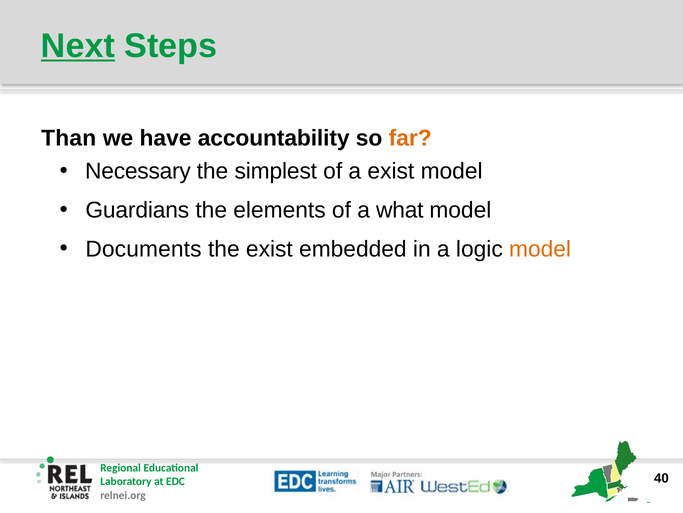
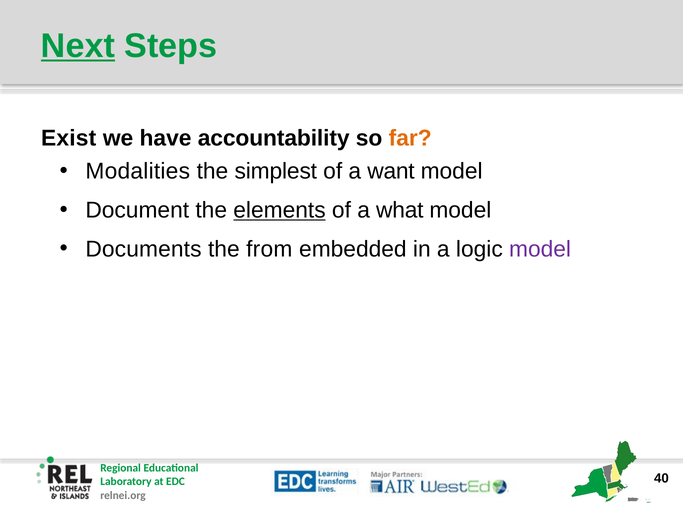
Than: Than -> Exist (69, 138)
Necessary: Necessary -> Modalities (138, 171)
a exist: exist -> want (391, 171)
Guardians: Guardians -> Document (137, 210)
elements underline: none -> present (279, 210)
the exist: exist -> from (269, 249)
model colour: orange -> purple (540, 249)
